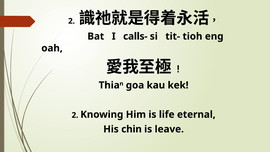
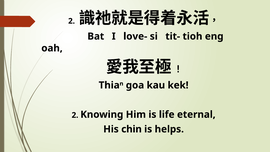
calls-: calls- -> love- (135, 36)
leave: leave -> helps (169, 129)
